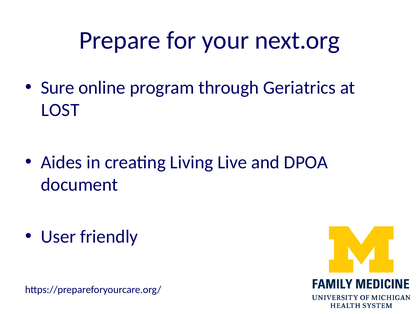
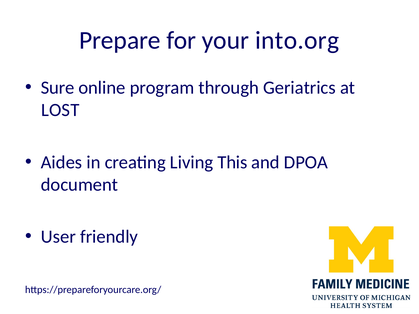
next.org: next.org -> into.org (297, 41)
Live: Live -> This (232, 162)
